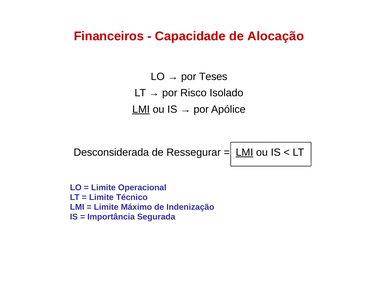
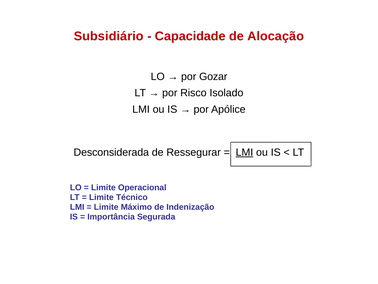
Financeiros: Financeiros -> Subsidiário (109, 36)
Teses: Teses -> Gozar (213, 76)
LMI underline: present -> none (141, 109)
